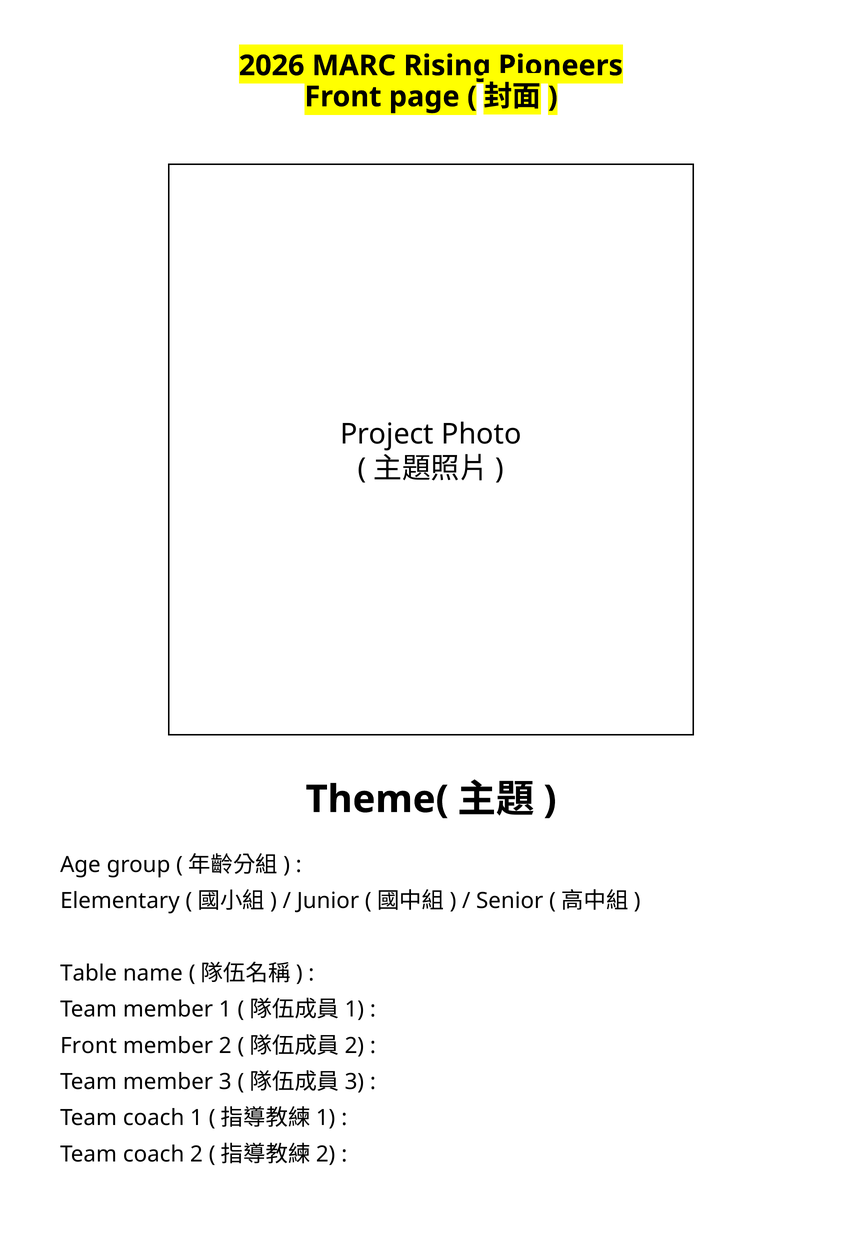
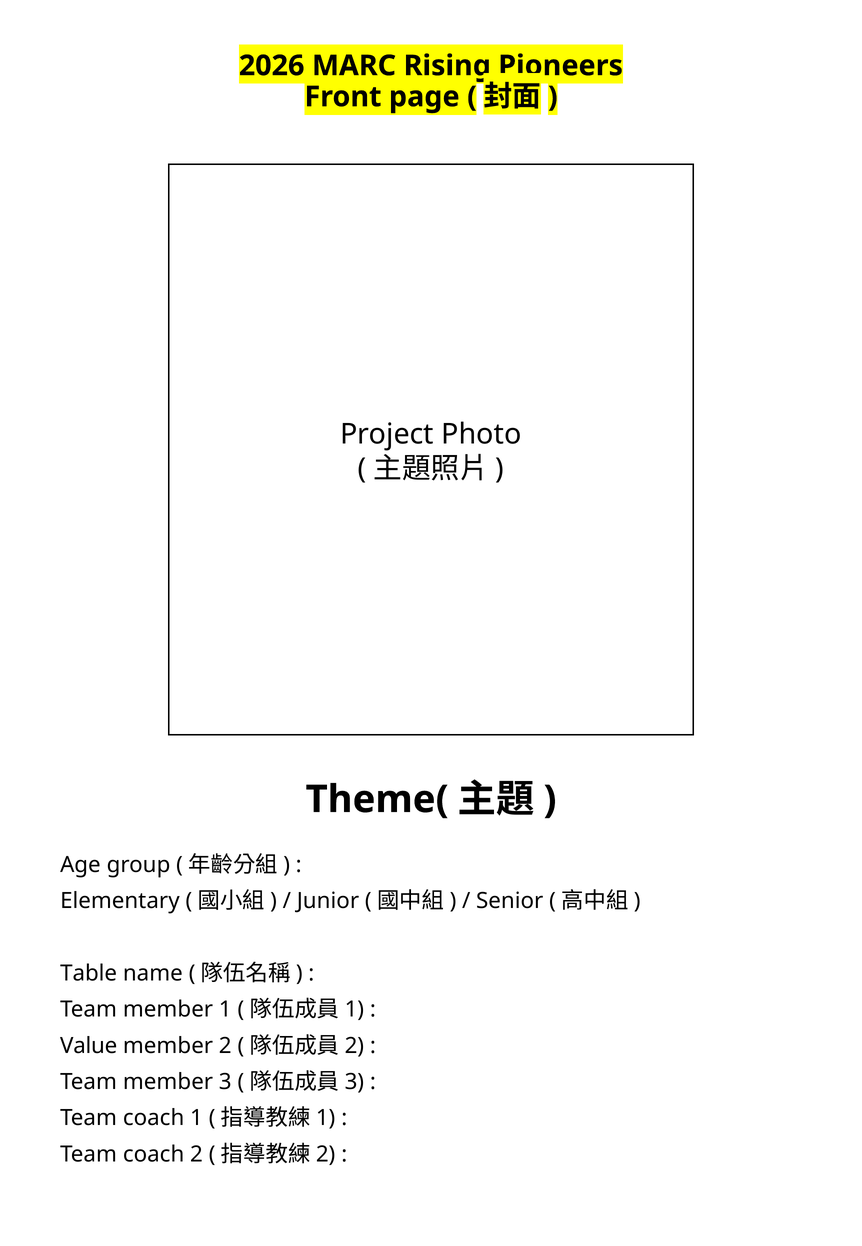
Front: Front -> Value (89, 1045)
